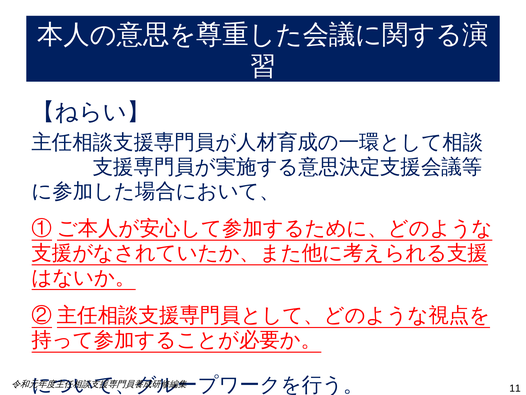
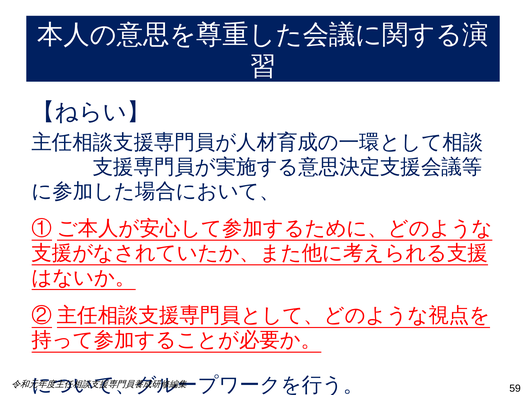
11: 11 -> 59 (515, 388)
